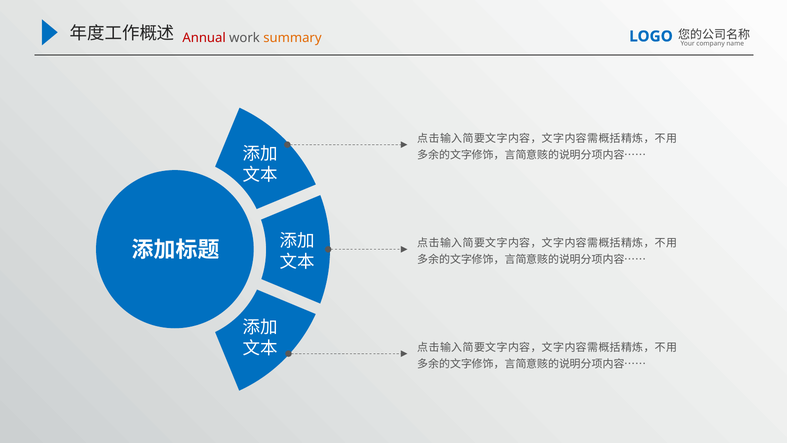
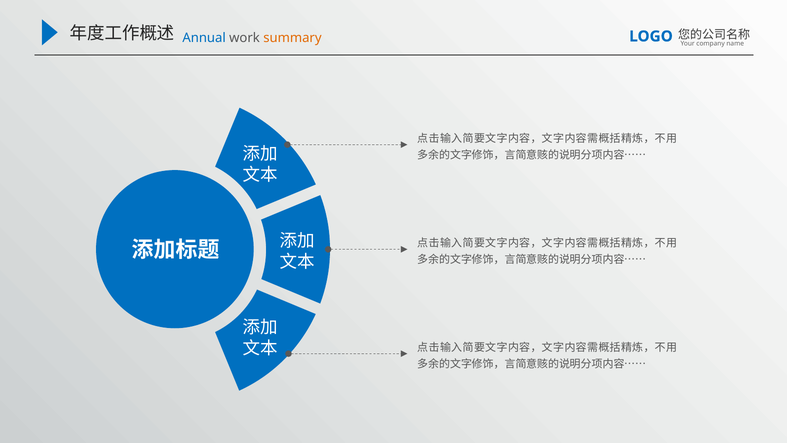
Annual colour: red -> blue (204, 38)
